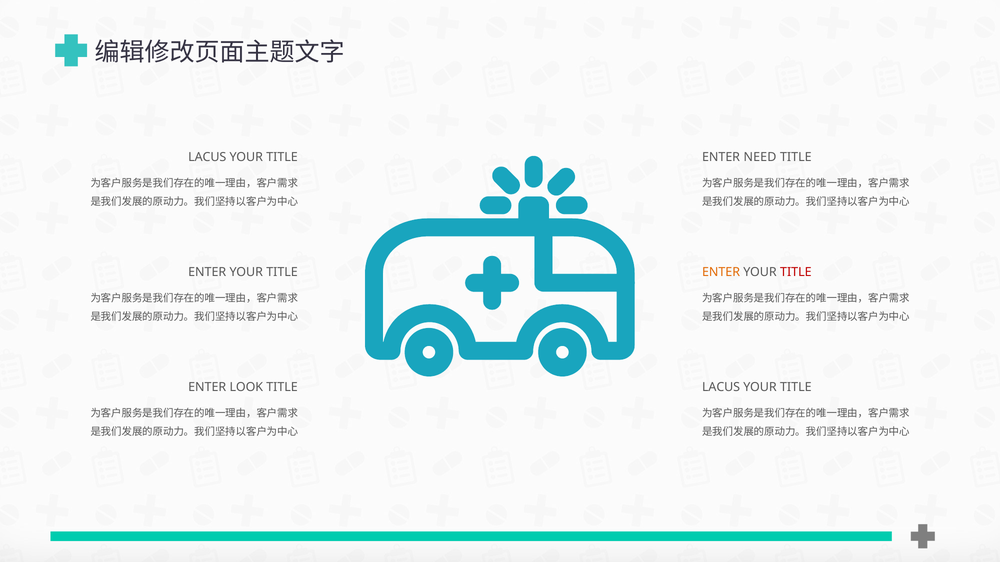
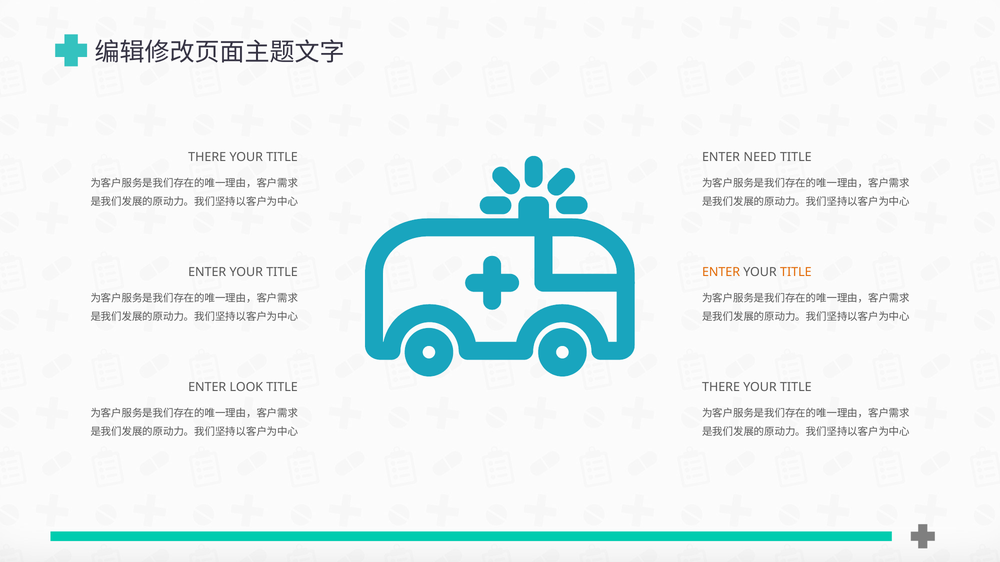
LACUS: LACUS -> THERE (207, 157)
TITLE colour: red -> orange (796, 272)
LACUS: LACUS -> THERE (721, 387)
